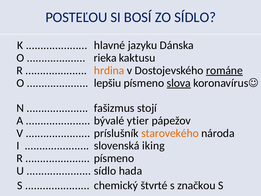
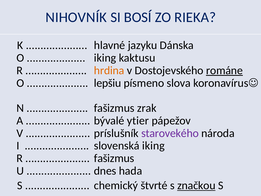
POSTEĽOU: POSTEĽOU -> NIHOVNÍK (76, 17)
ZO SÍDLO: SÍDLO -> RIEKA (195, 17)
rieka: rieka -> iking (105, 58)
slova underline: present -> none (179, 83)
stojí: stojí -> zrak (147, 108)
starovekého colour: orange -> purple (170, 133)
písmeno: písmeno -> fašizmus (114, 158)
sídlo: sídlo -> dnes (105, 171)
značkou underline: none -> present (196, 185)
